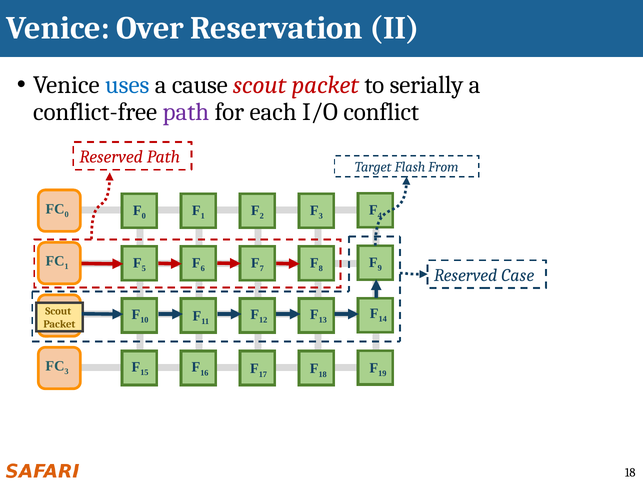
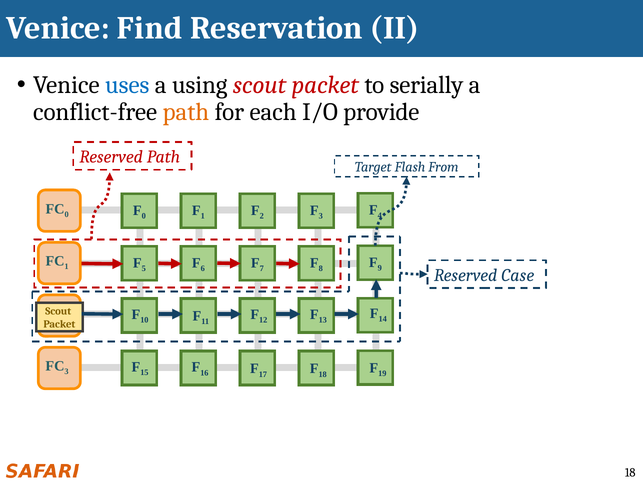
Over: Over -> Find (150, 28)
cause: cause -> using (200, 85)
path colour: purple -> orange (186, 112)
conflict: conflict -> provide (381, 112)
